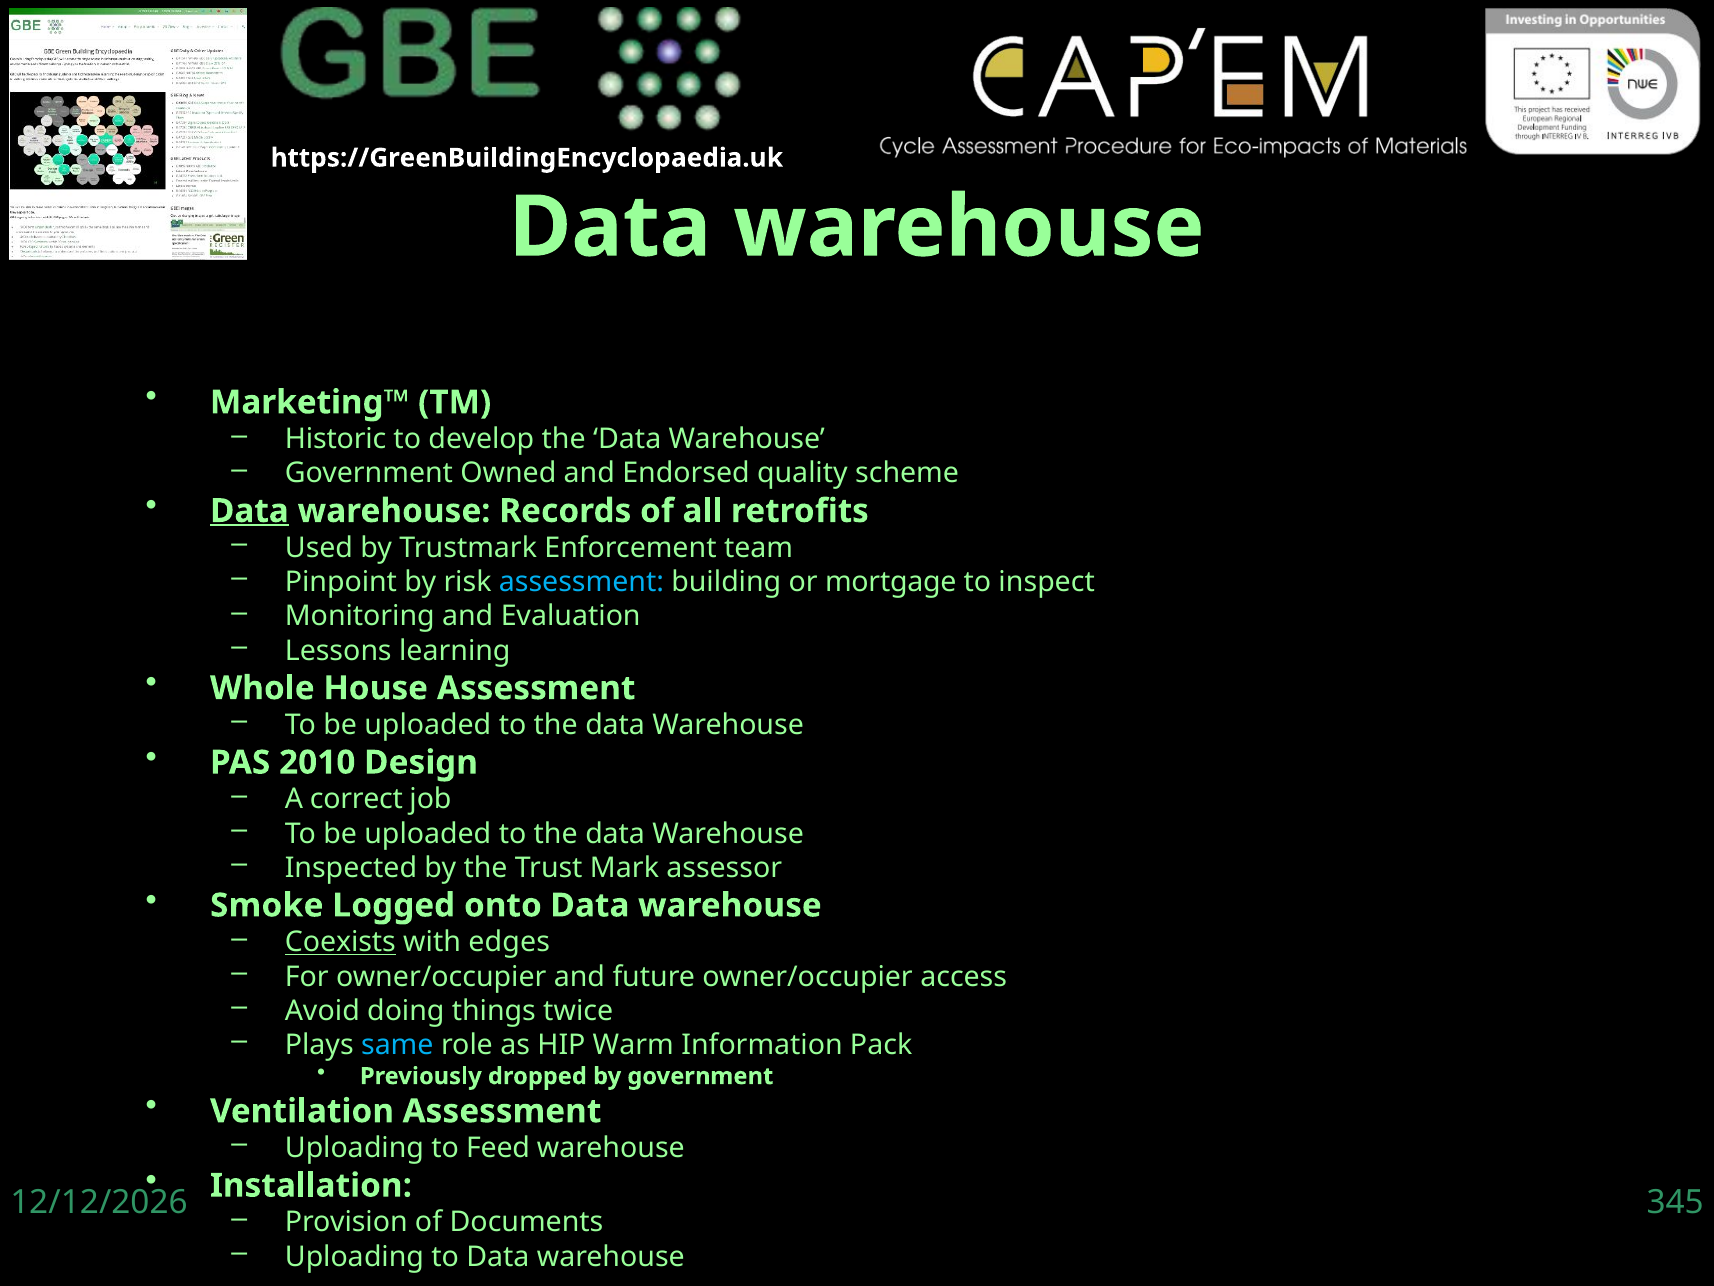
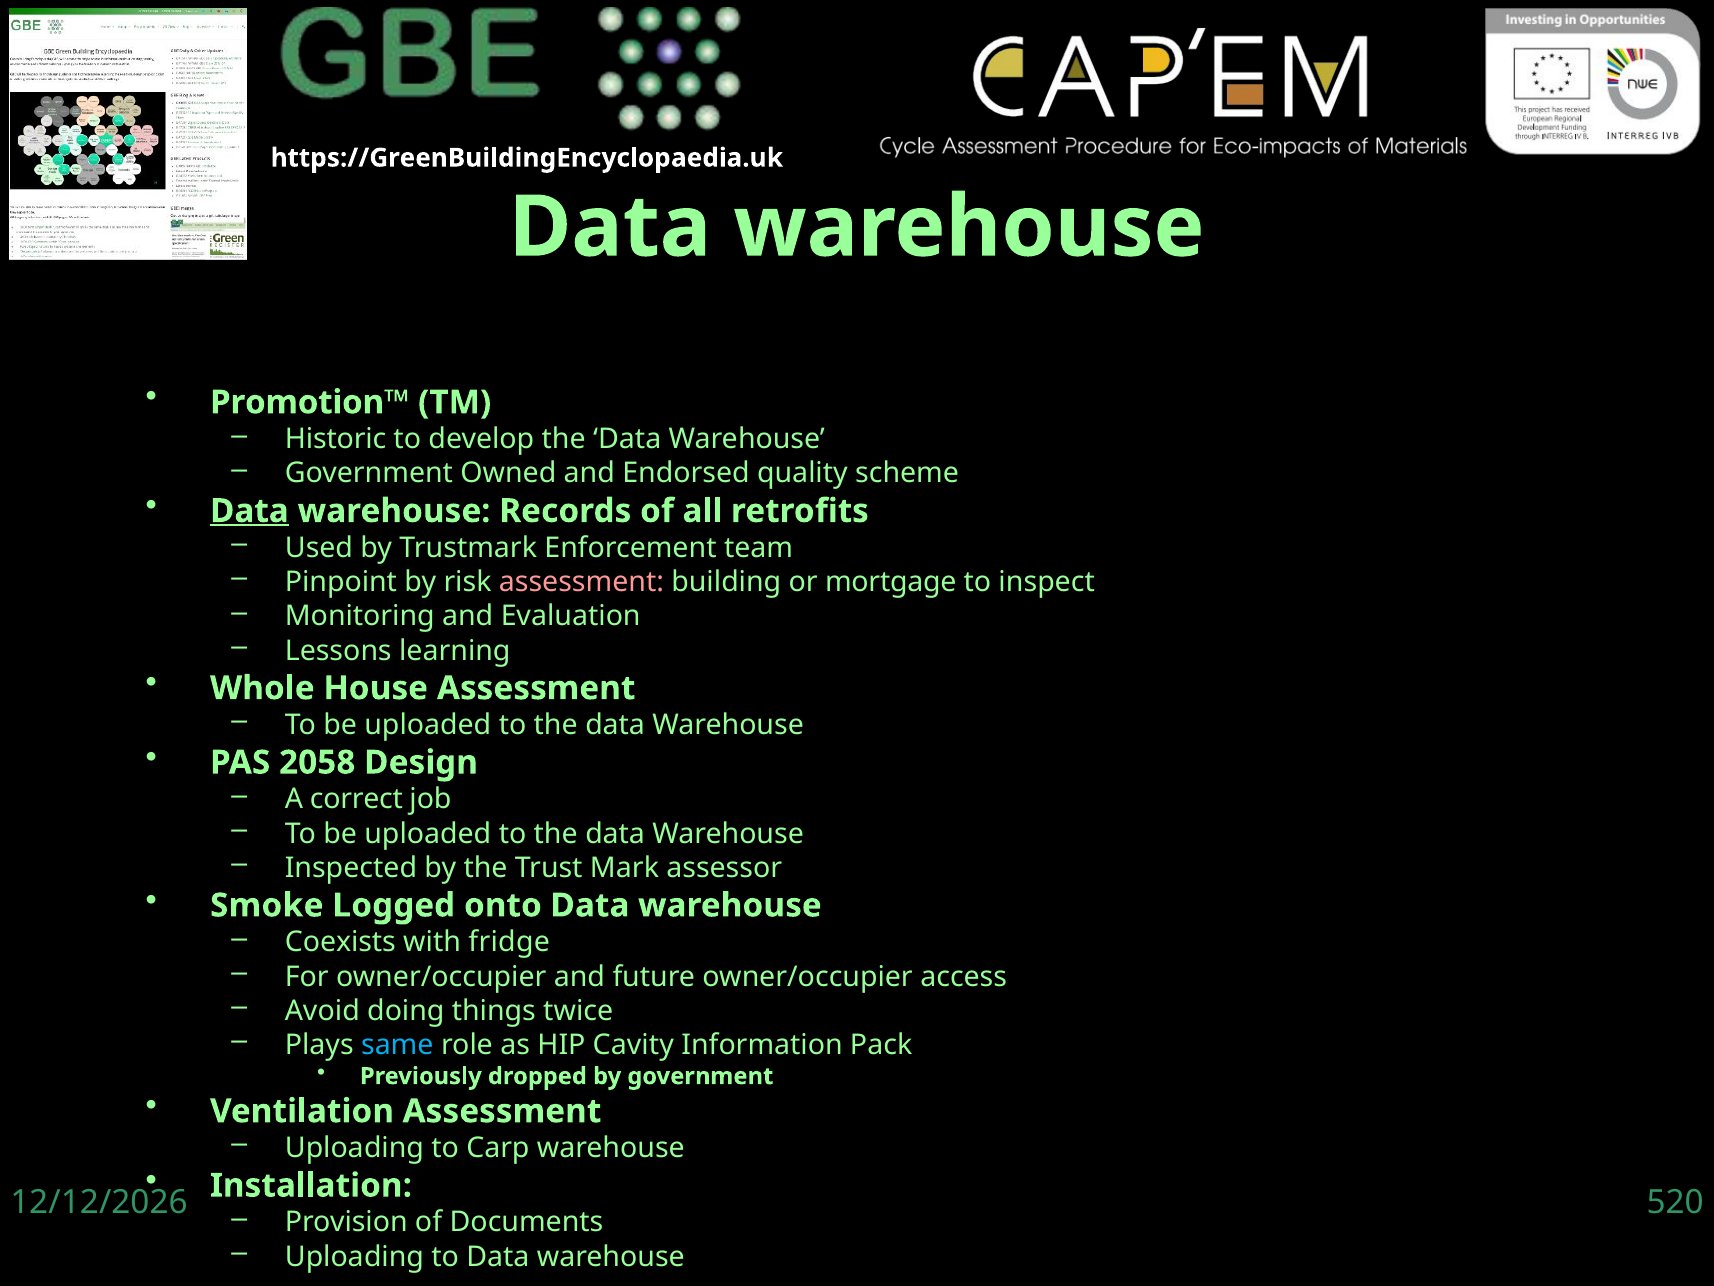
Marketing™: Marketing™ -> Promotion™ (310, 402)
assessment colour: light blue -> pink (581, 582)
2010: 2010 -> 2058 (317, 762)
Coexists underline: present -> none (340, 942)
edges: edges -> fridge (509, 942)
Warm: Warm -> Cavity (633, 1045)
Feed: Feed -> Carp (498, 1148)
345: 345 -> 520 (1675, 1202)
